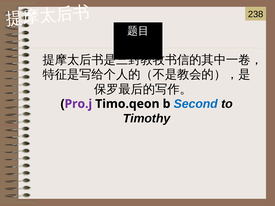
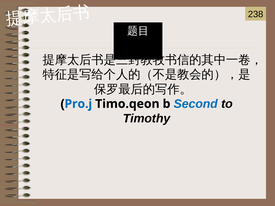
Pro.j colour: purple -> blue (78, 104)
